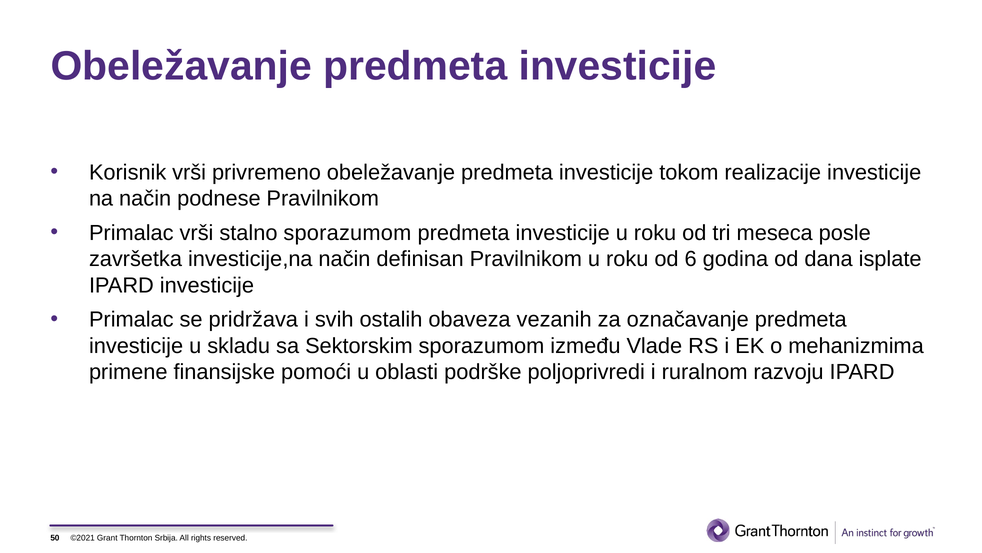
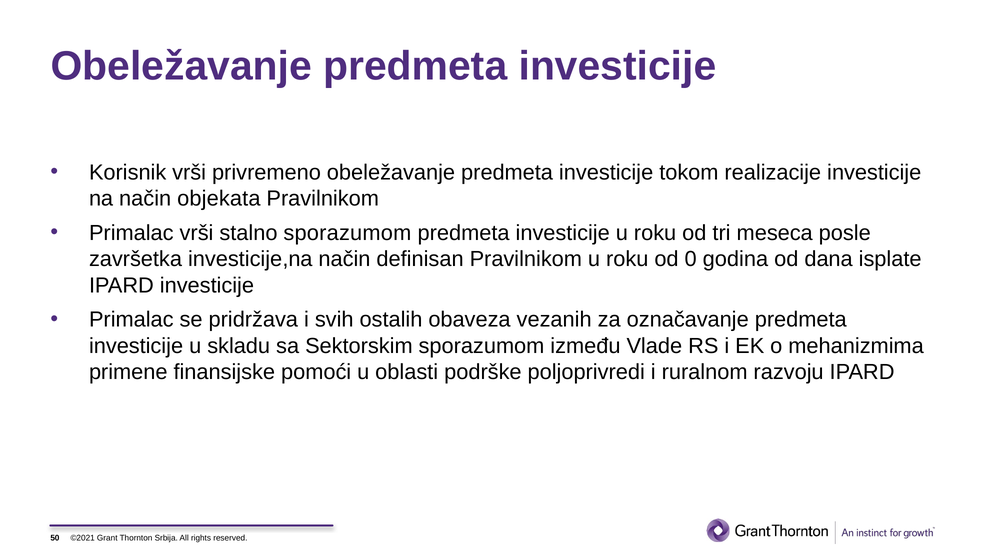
podnese: podnese -> objekata (219, 198)
6: 6 -> 0 (691, 259)
